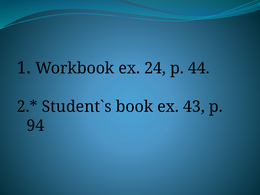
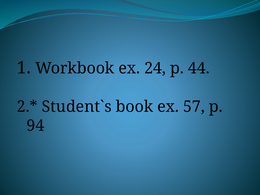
43: 43 -> 57 (194, 107)
